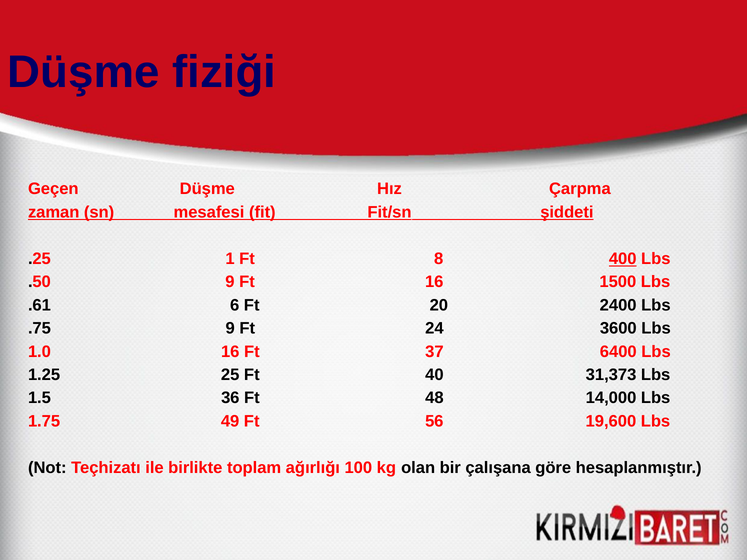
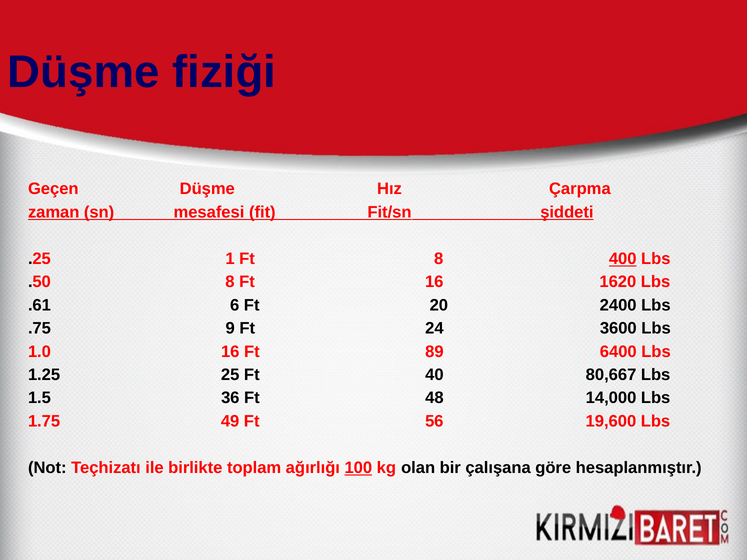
.50 9: 9 -> 8 (230, 282)
1500: 1500 -> 1620 (618, 282)
37: 37 -> 89 (434, 352)
31,373: 31,373 -> 80,667 (611, 375)
100 underline: none -> present (358, 468)
